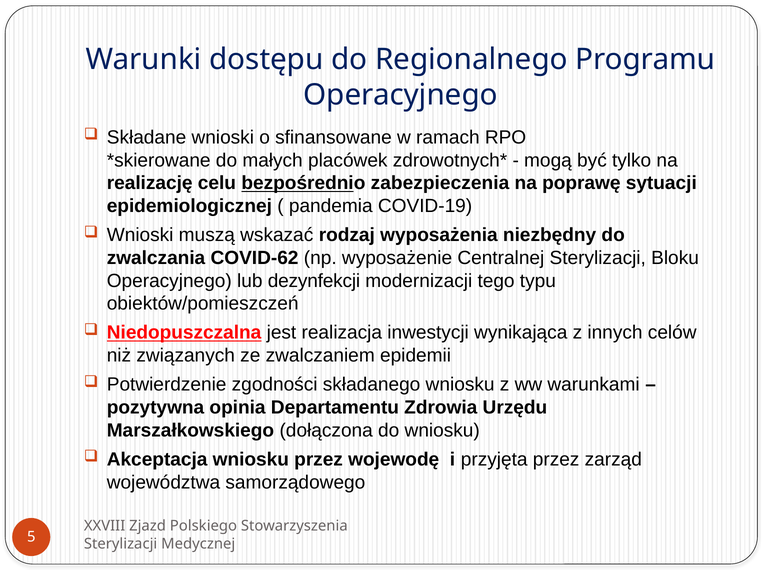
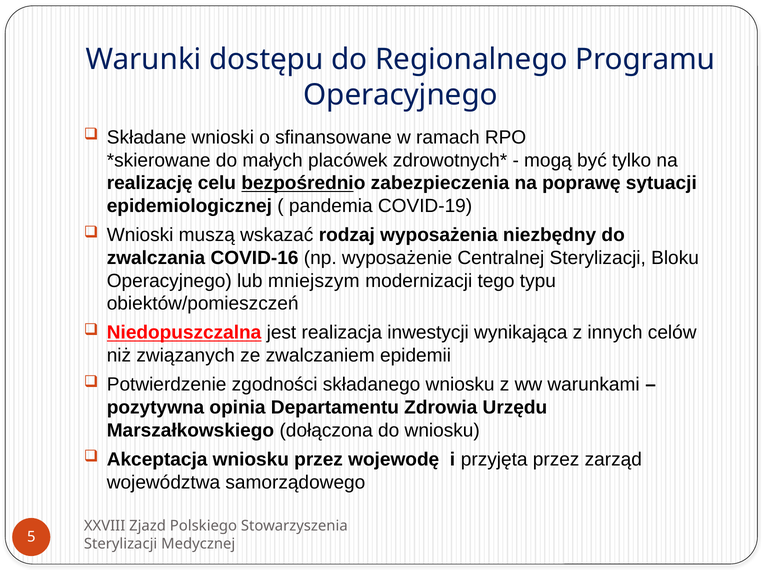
COVID-62: COVID-62 -> COVID-16 (255, 258)
dezynfekcji: dezynfekcji -> mniejszym (314, 281)
